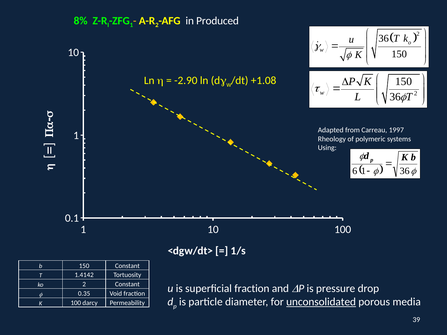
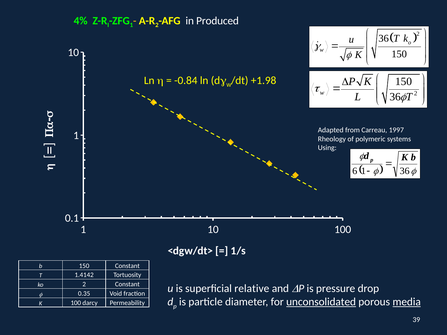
8%: 8% -> 4% (81, 21)
-2.90: -2.90 -> -0.84 (186, 80)
+1.08: +1.08 -> +1.98 (264, 80)
superficial fraction: fraction -> relative (252, 289)
media underline: none -> present (407, 302)
